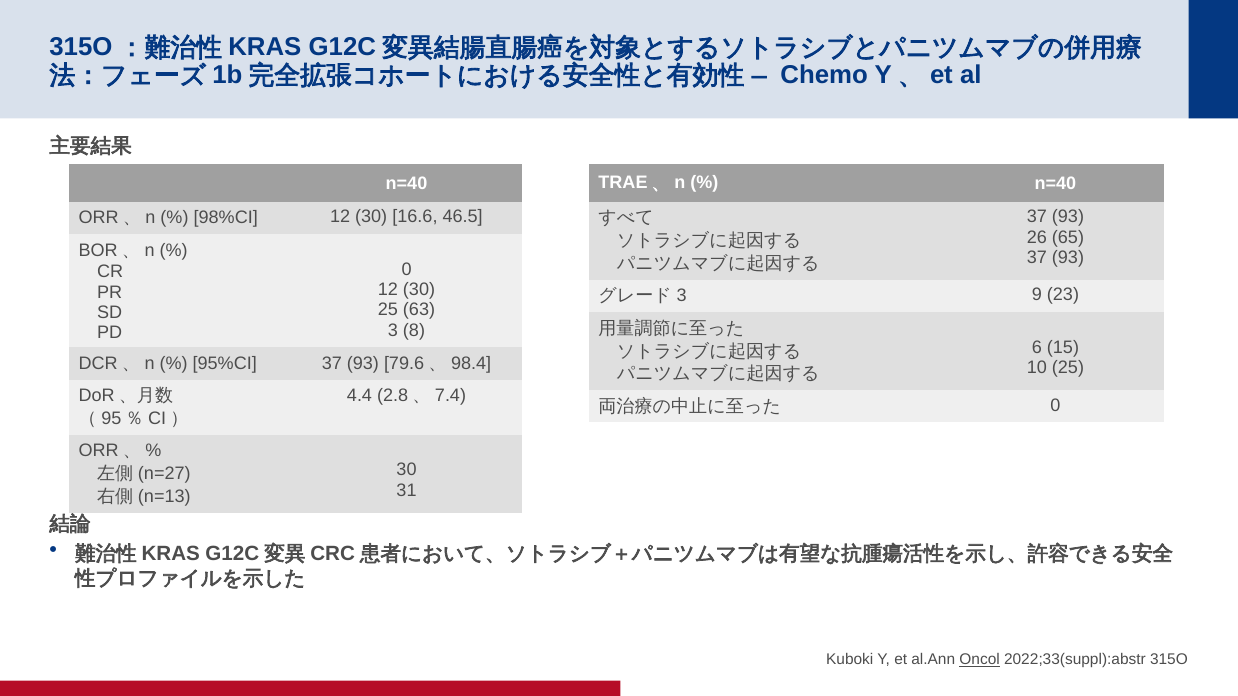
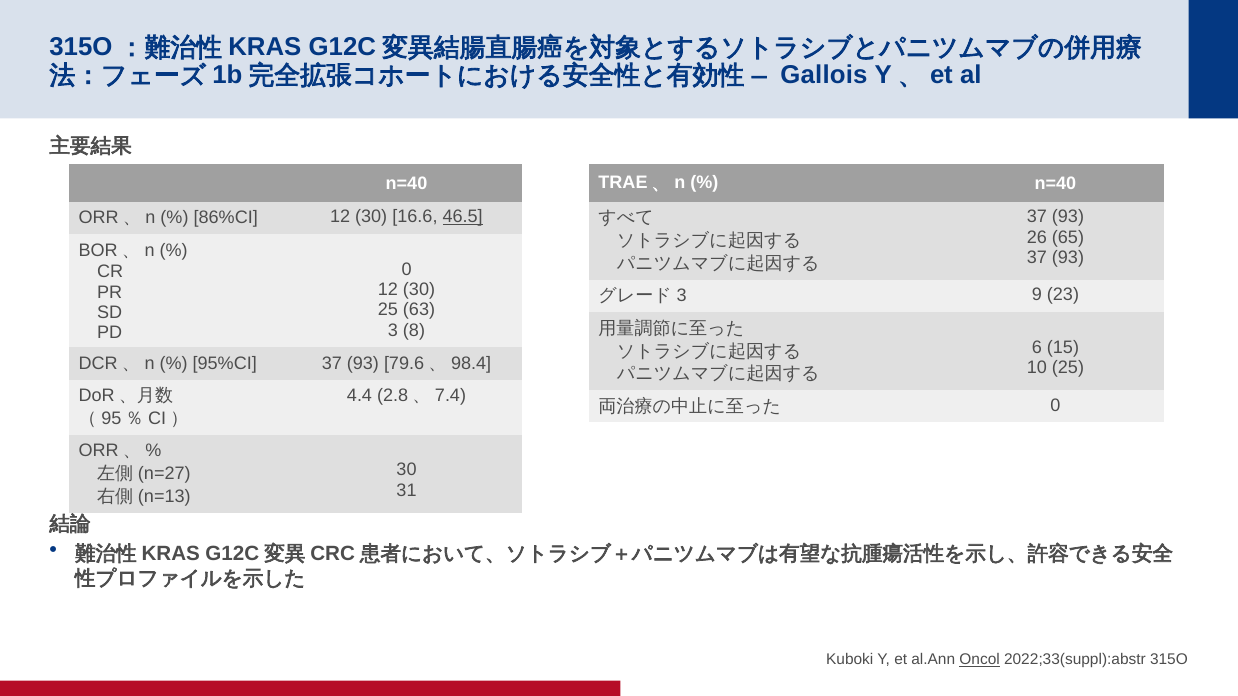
Chemo: Chemo -> Gallois (824, 75)
98%CI: 98%CI -> 86%CI (226, 218)
46.5 underline: none -> present (463, 217)
